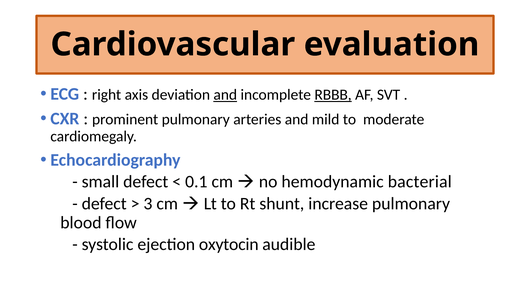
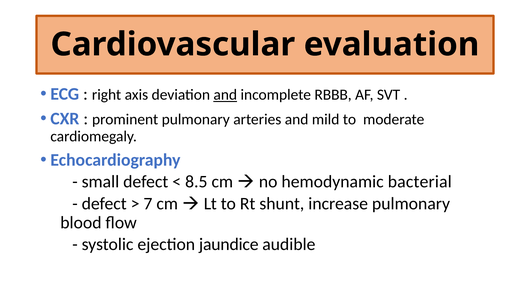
RBBB underline: present -> none (333, 95)
0.1: 0.1 -> 8.5 (196, 182)
3: 3 -> 7 (148, 204)
oxytocin: oxytocin -> jaundice (229, 245)
